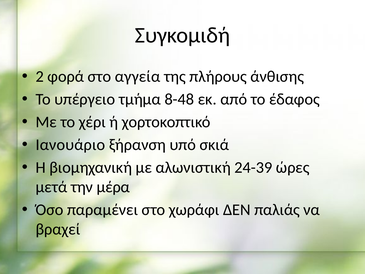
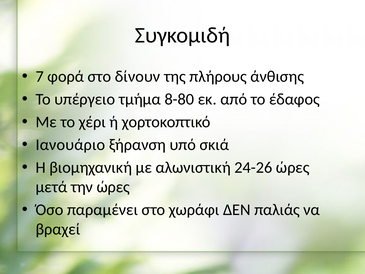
2: 2 -> 7 (40, 77)
αγγεία: αγγεία -> δίνουν (138, 77)
8-48: 8-48 -> 8-80 (179, 99)
24-39: 24-39 -> 24-26 (253, 167)
την μέρα: μέρα -> ώρες (113, 187)
